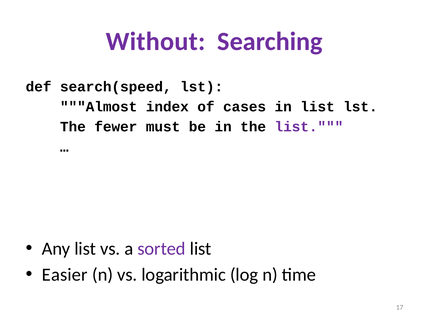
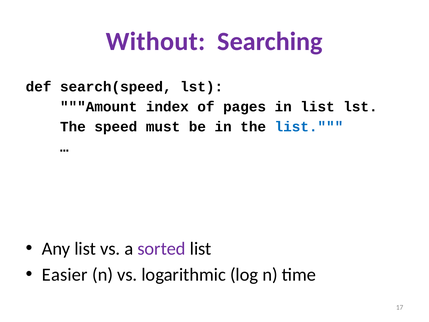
Almost: Almost -> Amount (99, 107)
cases: cases -> pages (245, 107)
fewer: fewer -> speed (116, 127)
list colour: purple -> blue (309, 127)
